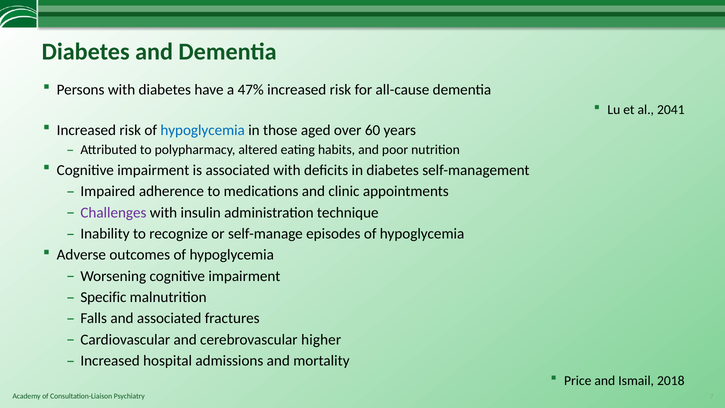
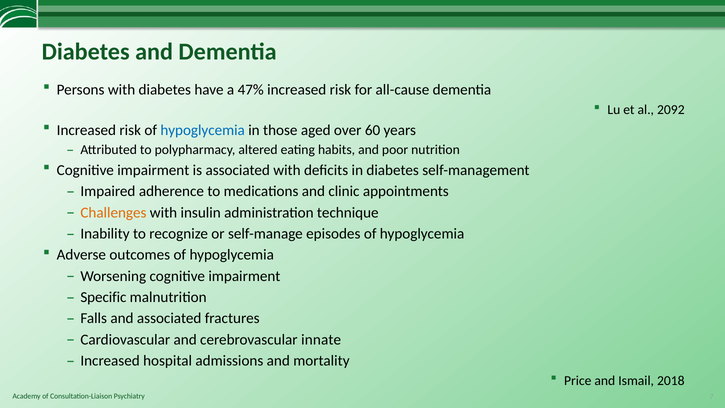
2041: 2041 -> 2092 (671, 110)
Challenges colour: purple -> orange (113, 213)
higher: higher -> innate (321, 339)
